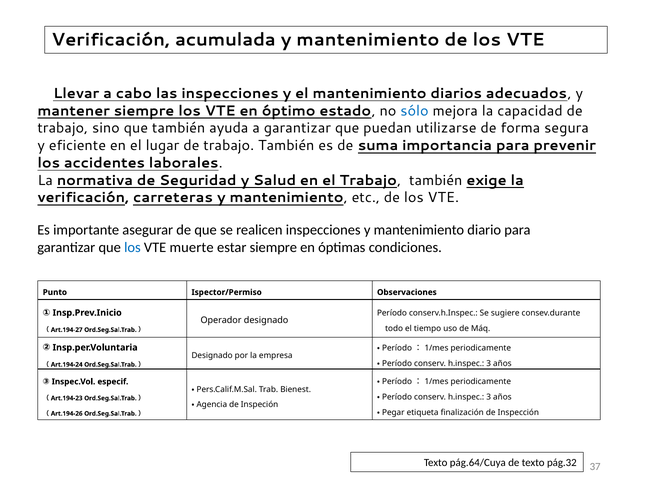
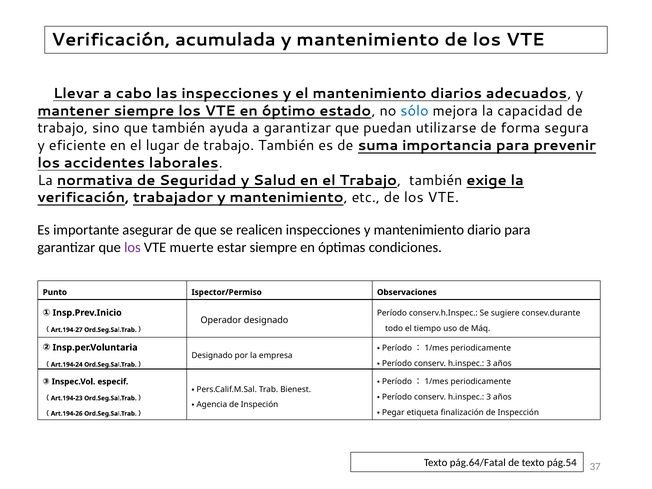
carreteras: carreteras -> trabajador (173, 198)
los colour: blue -> purple (132, 247)
pág.64/Cuya: pág.64/Cuya -> pág.64/Fatal (478, 463)
pág.32: pág.32 -> pág.54 (562, 463)
